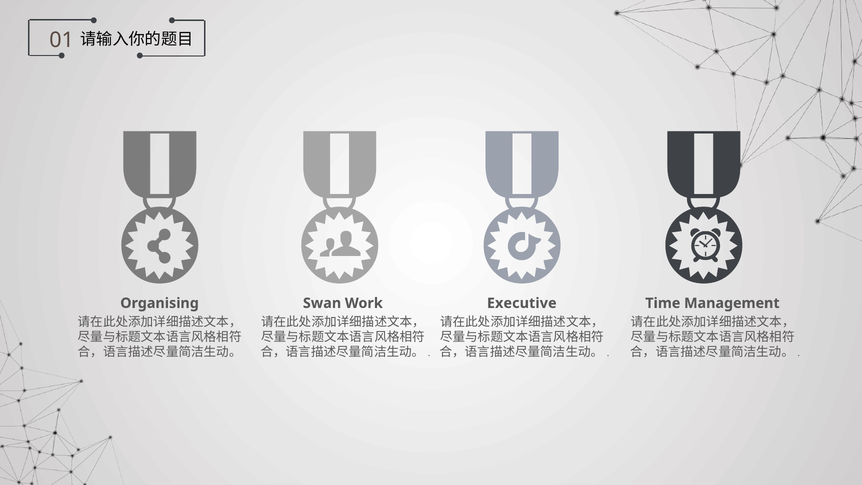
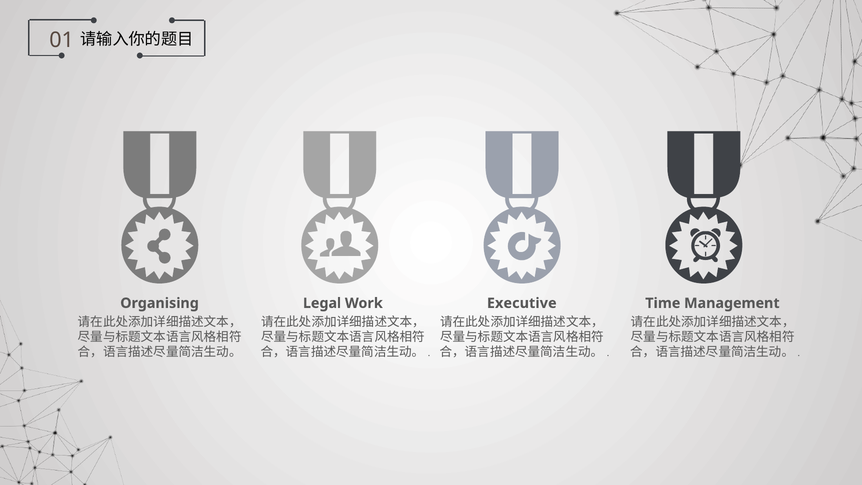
Swan: Swan -> Legal (322, 303)
